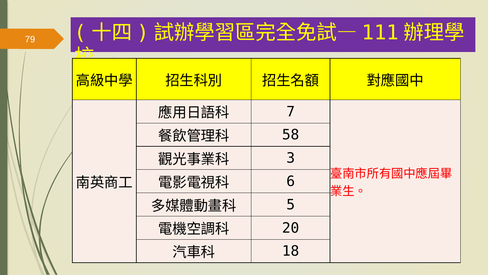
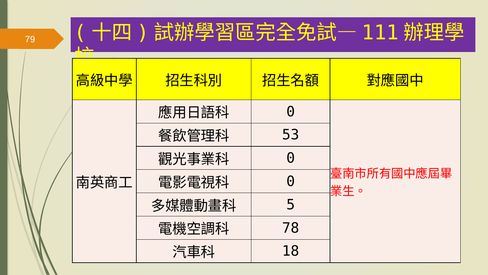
7: 7 -> 0 (291, 111)
58: 58 -> 53 (291, 135)
3: 3 -> 0 (291, 158)
6: 6 -> 0 (291, 181)
20: 20 -> 78 (291, 228)
